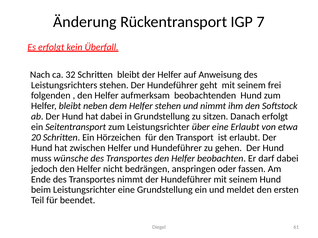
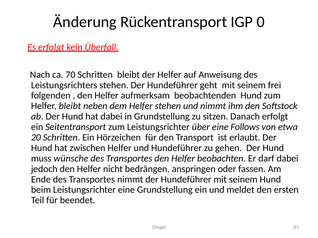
7: 7 -> 0 (261, 22)
32: 32 -> 70 (70, 75)
eine Erlaubt: Erlaubt -> Follows (245, 127)
